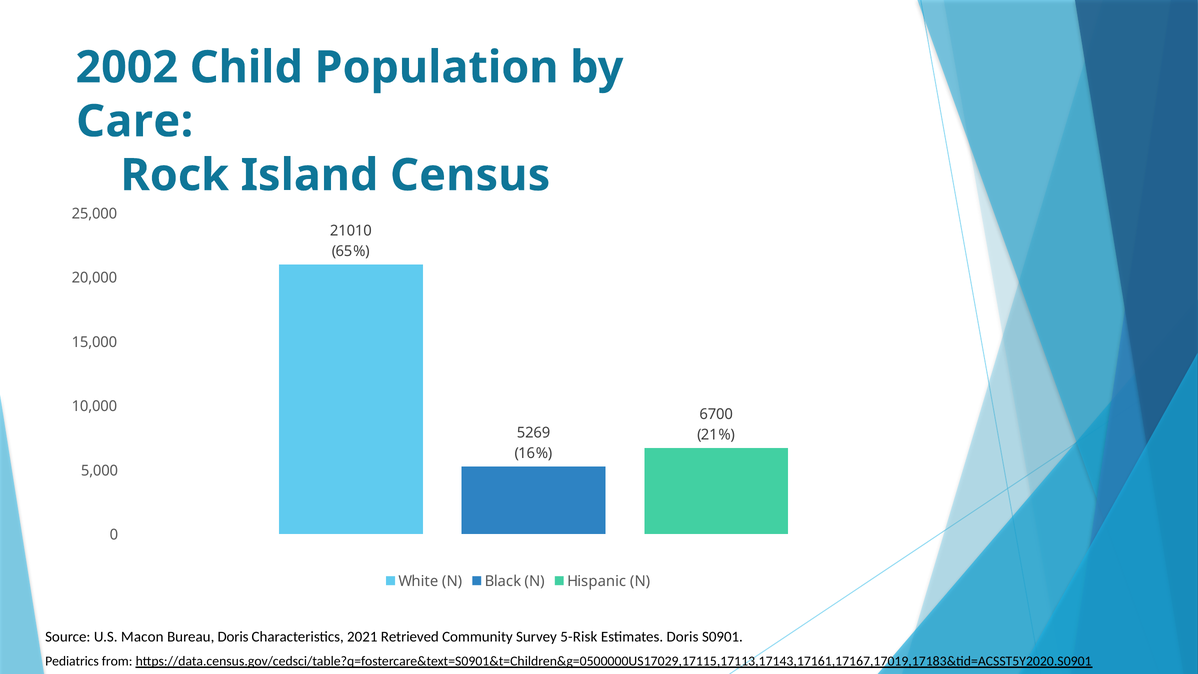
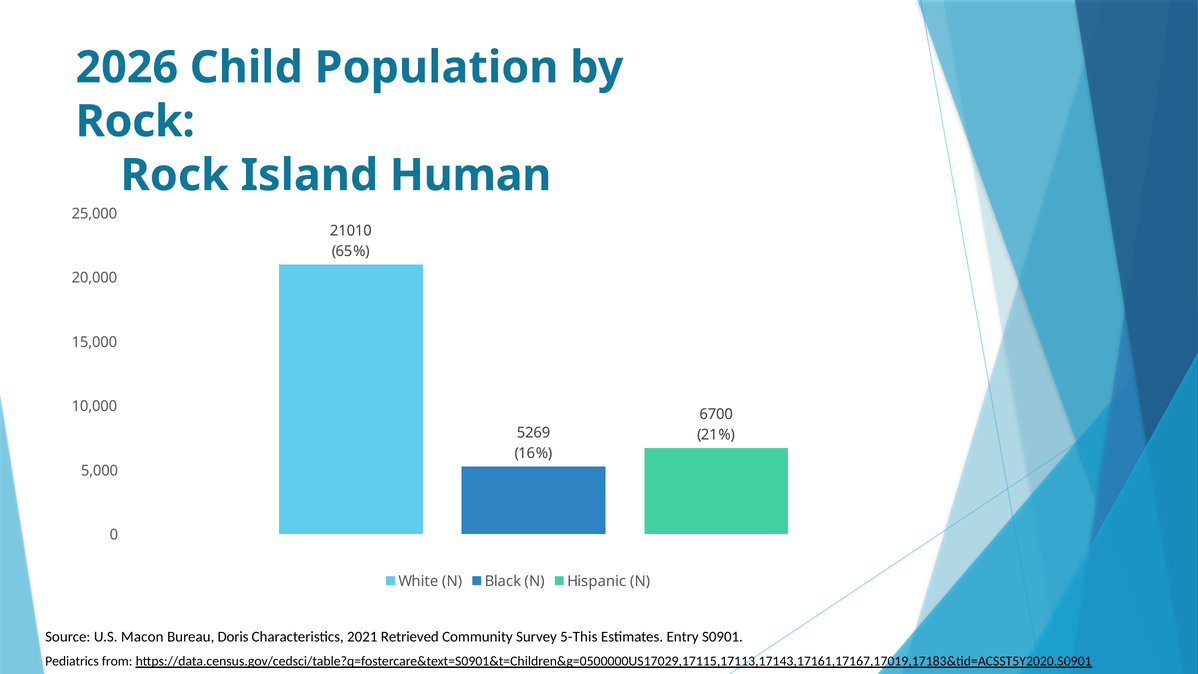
2002: 2002 -> 2026 (127, 68)
Care: Care -> Rock (135, 121)
Census: Census -> Human (471, 175)
5-Risk: 5-Risk -> 5-This (579, 636)
Estimates Doris: Doris -> Entry (683, 636)
